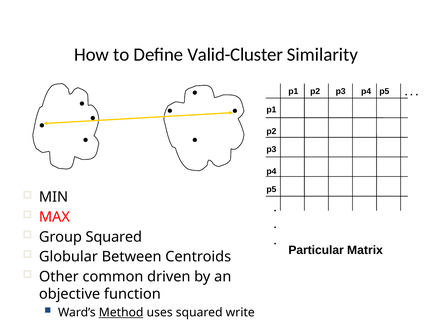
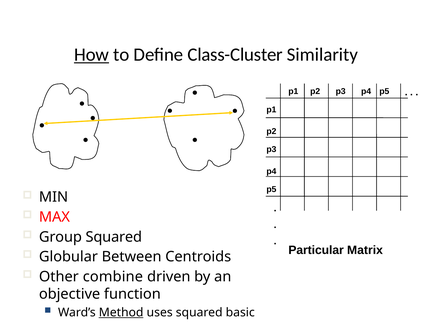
How underline: none -> present (92, 55)
Valid-Cluster: Valid-Cluster -> Class-Cluster (235, 55)
common: common -> combine (113, 277)
write: write -> basic (240, 313)
